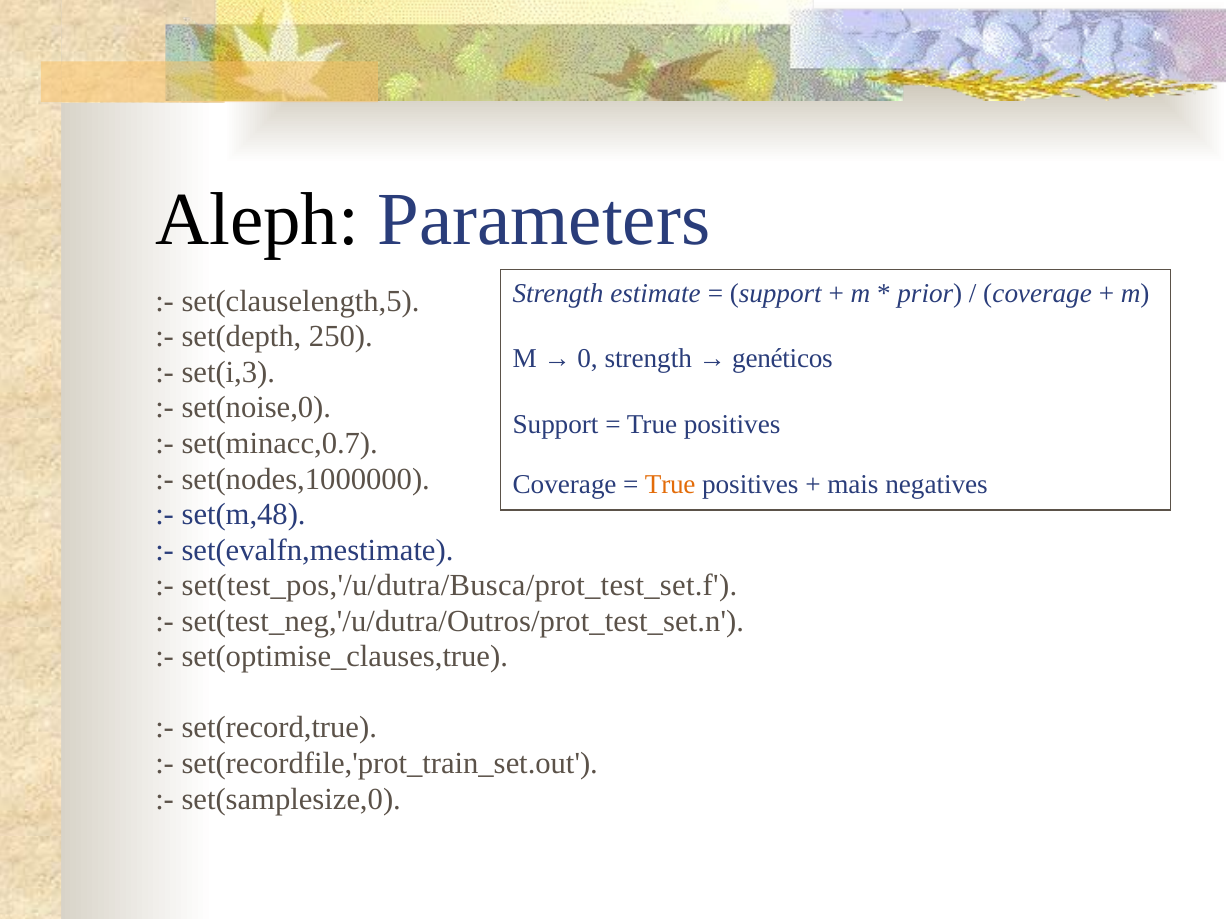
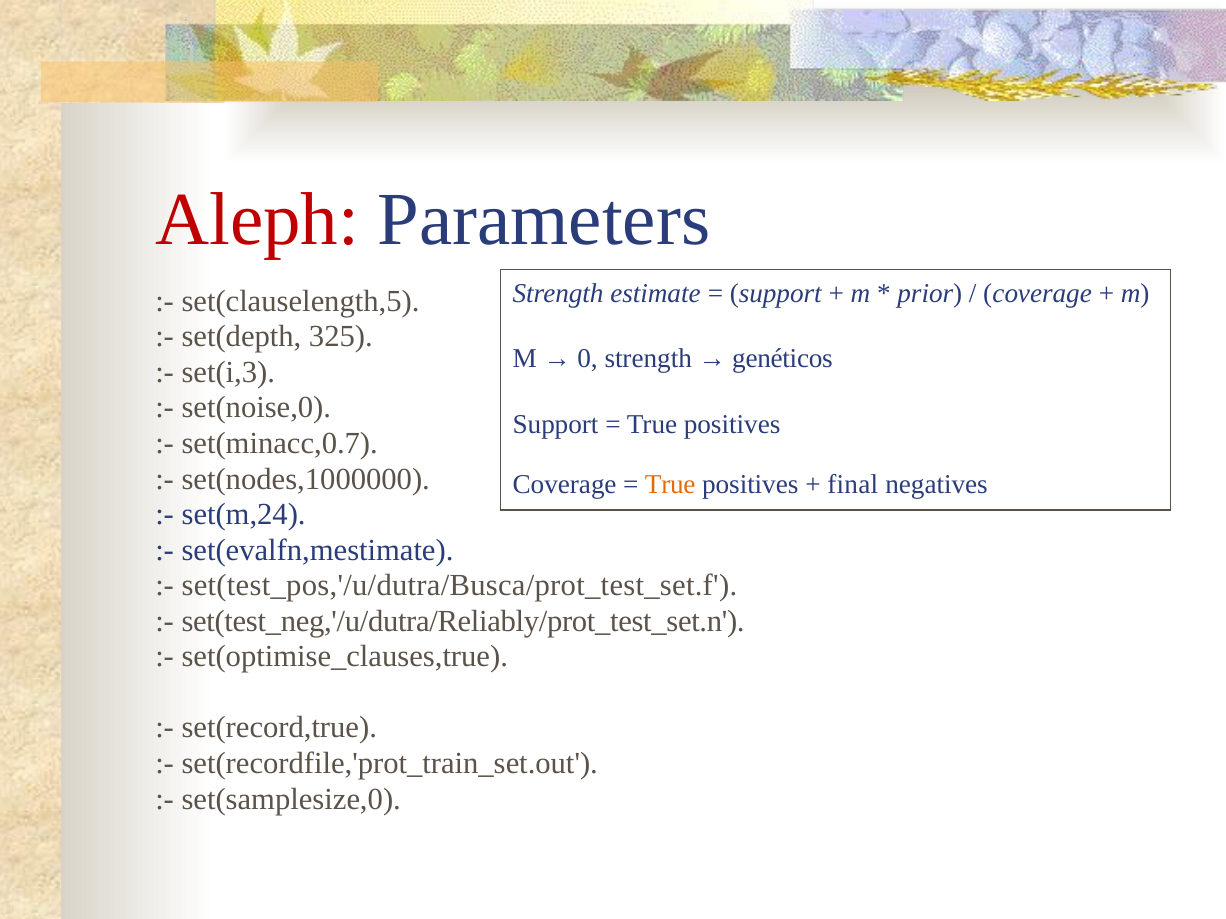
Aleph colour: black -> red (257, 220)
250: 250 -> 325 (341, 337)
mais: mais -> final (853, 485)
set(m,48: set(m,48 -> set(m,24 (244, 515)
set(test_neg,'/u/dutra/Outros/prot_test_set.n: set(test_neg,'/u/dutra/Outros/prot_test_set.n -> set(test_neg,'/u/dutra/Reliably/prot_test_set.n (463, 622)
